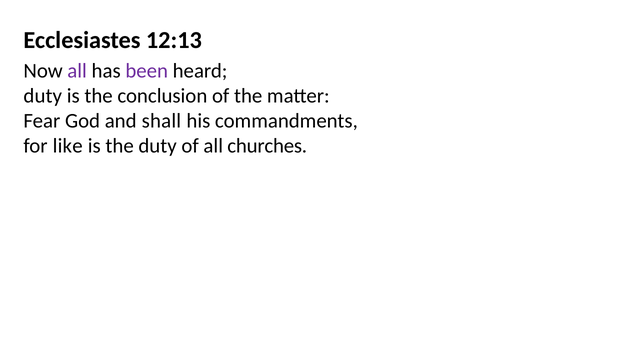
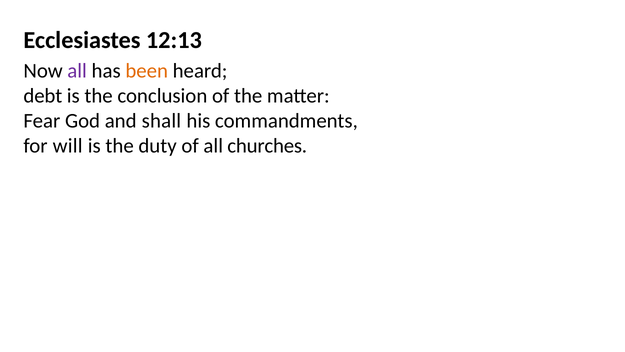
been colour: purple -> orange (147, 71)
duty: duty -> debt (43, 96)
like: like -> will (68, 146)
